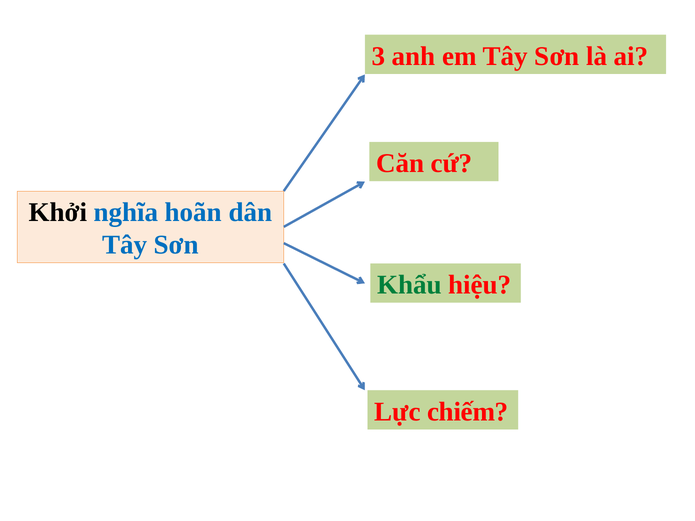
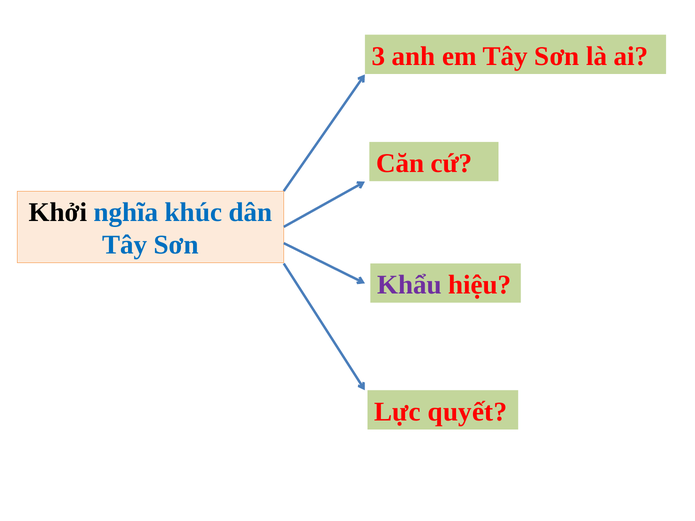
hoãn: hoãn -> khúc (193, 213)
Khẩu colour: green -> purple (409, 285)
chiếm: chiếm -> quyết (467, 412)
